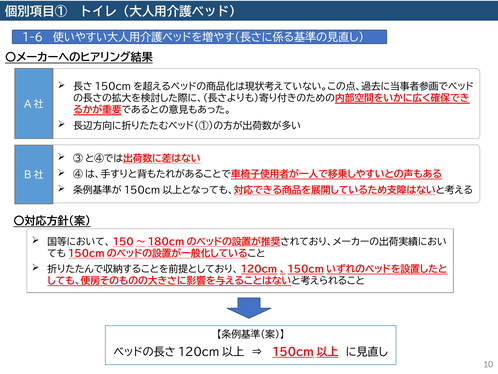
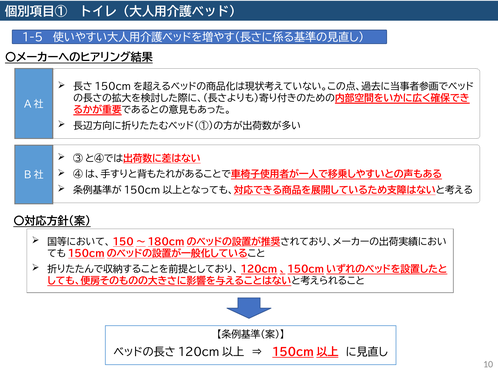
1-6: 1-6 -> 1-5 (33, 38)
